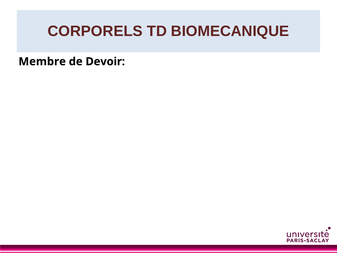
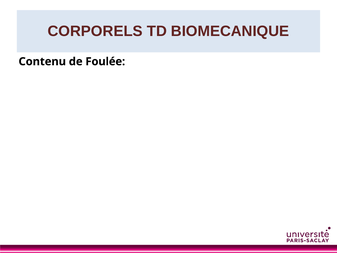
Membre: Membre -> Contenu (42, 61)
Devoir: Devoir -> Foulée (105, 61)
